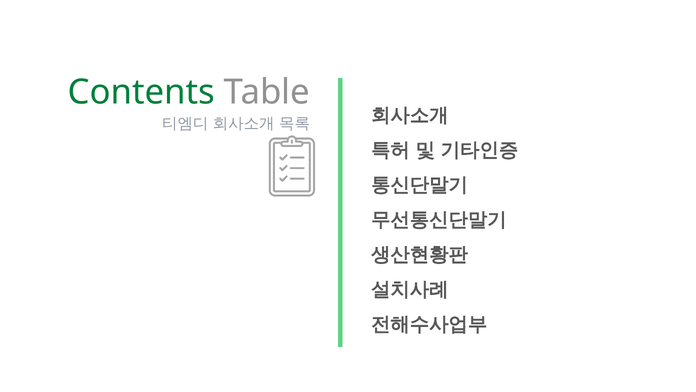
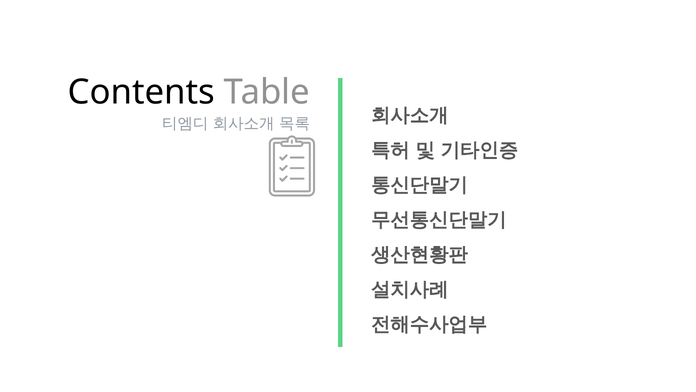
Contents colour: green -> black (141, 92)
